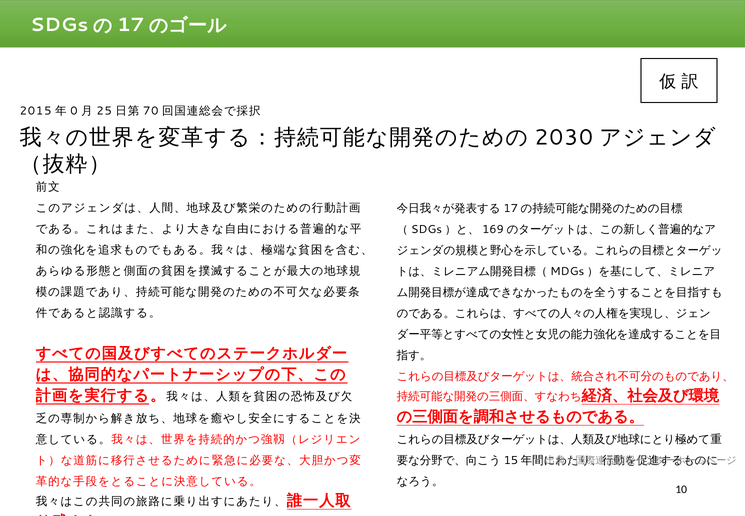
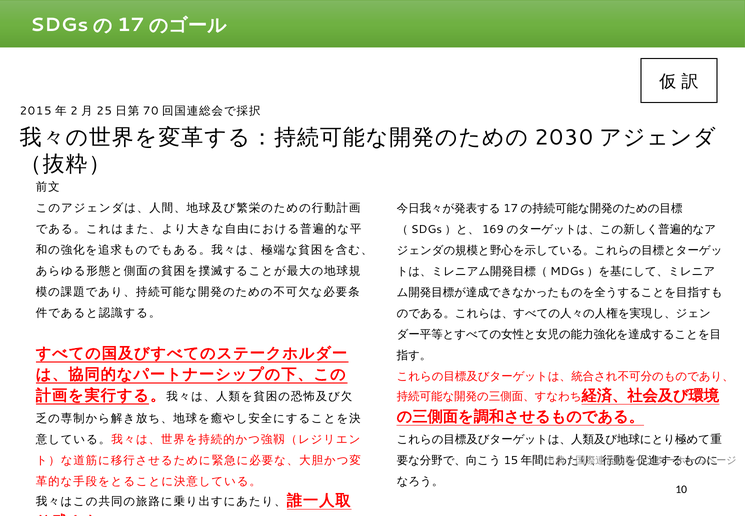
0: 0 -> 2 (74, 111)
